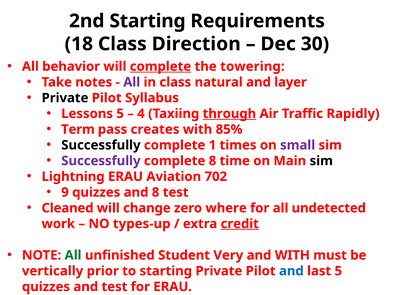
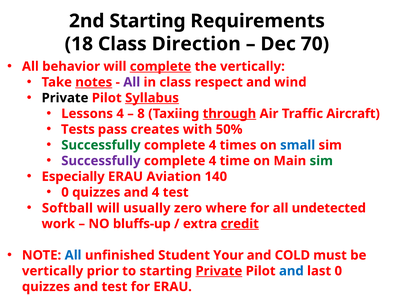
30: 30 -> 70 (315, 44)
the towering: towering -> vertically (252, 67)
notes underline: none -> present (94, 82)
natural: natural -> respect (219, 82)
layer: layer -> wind (290, 82)
Syllabus underline: none -> present (152, 98)
Lessons 5: 5 -> 4 (120, 114)
4: 4 -> 8 (141, 114)
Rapidly: Rapidly -> Aircraft (353, 114)
Term: Term -> Tests (78, 130)
85%: 85% -> 50% (229, 130)
Successfully colour: black -> green (101, 145)
1: 1 -> 4 (212, 145)
small colour: purple -> blue (298, 145)
8: 8 -> 4 (212, 161)
sim colour: black -> green (321, 161)
Lightning: Lightning -> Especially (73, 177)
702: 702 -> 140 (216, 177)
9: 9 -> 0 (65, 193)
and 8: 8 -> 4 (156, 193)
Cleaned: Cleaned -> Softball (67, 208)
change: change -> usually (147, 208)
types-up: types-up -> bluffs-up (142, 224)
All colour: green -> blue (73, 256)
Very: Very -> Your (228, 256)
and WITH: WITH -> COLD (292, 256)
Private underline: none -> present (219, 271)
last 5: 5 -> 0 (338, 271)
